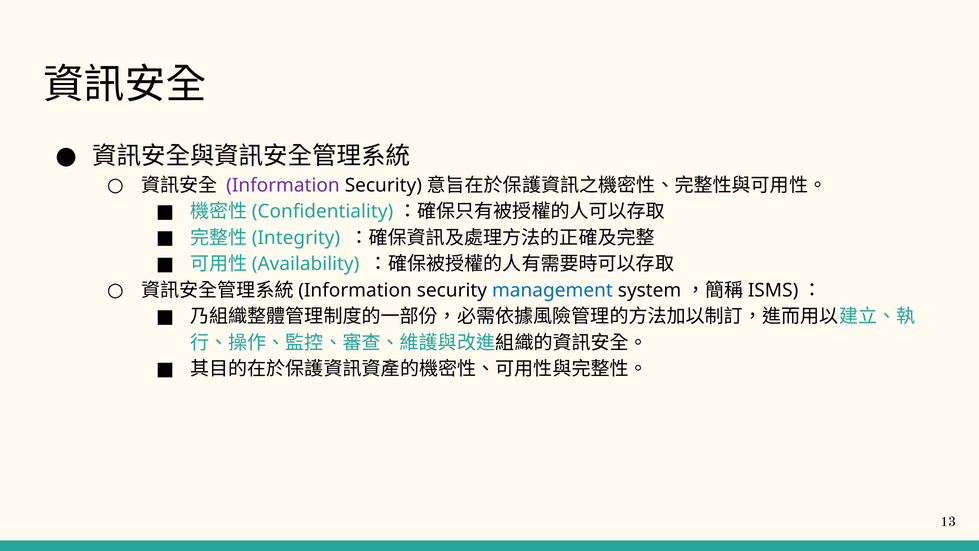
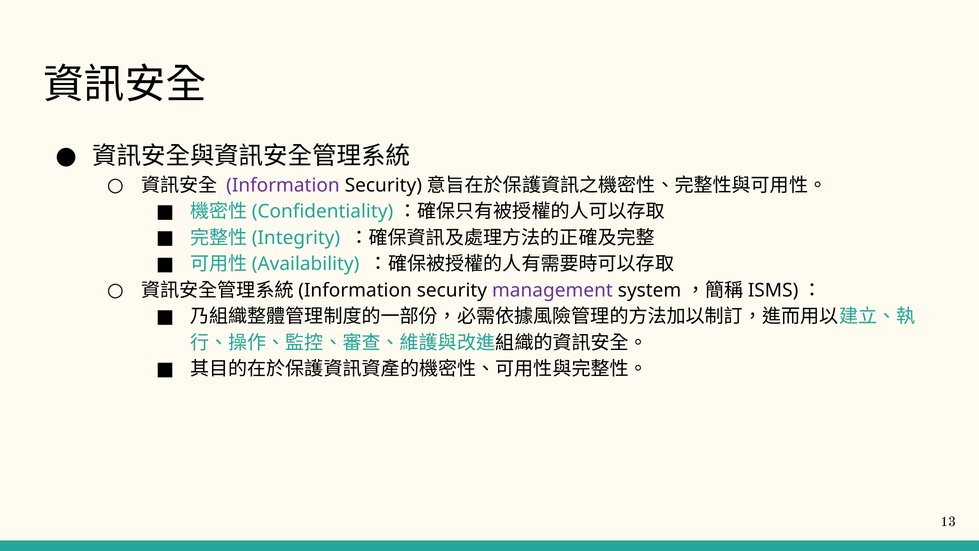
management colour: blue -> purple (552, 290)
